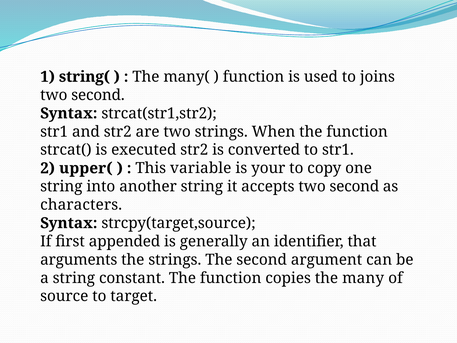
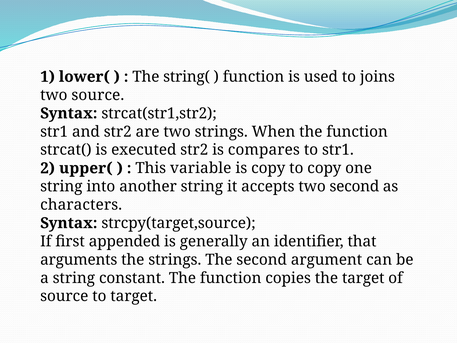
string(: string( -> lower( (84, 77)
many(: many( -> string( (187, 77)
second: second -> source (98, 95)
converted: converted -> compares (264, 150)
is your: your -> copy (268, 168)
the many: many -> target (363, 278)
